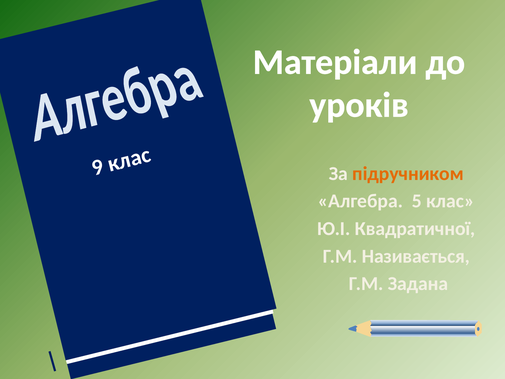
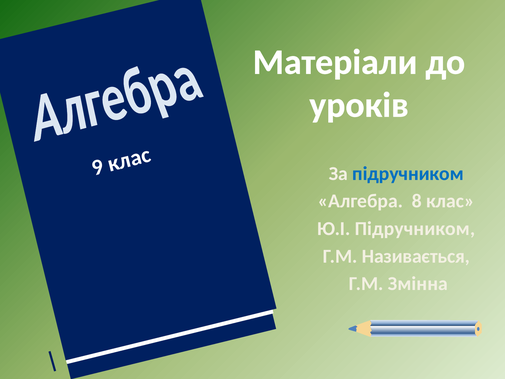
підручником colour: orange -> blue (408, 173)
5: 5 -> 8 (417, 201)
Ю.І Квадратичної: Квадратичної -> Підручником (415, 229)
Задана: Задана -> Змінна (418, 284)
